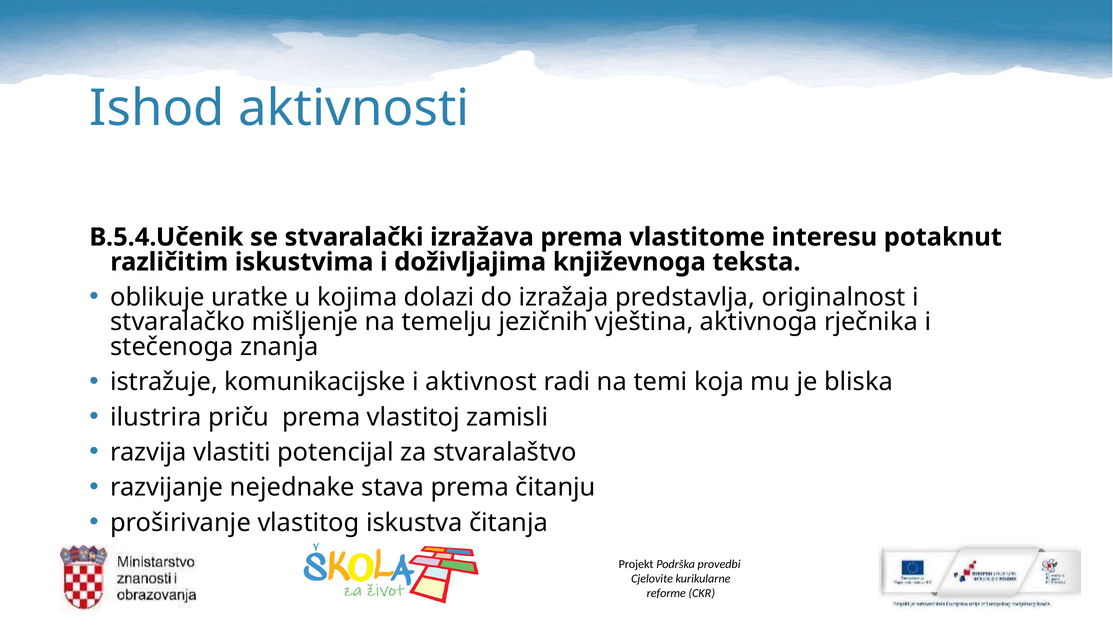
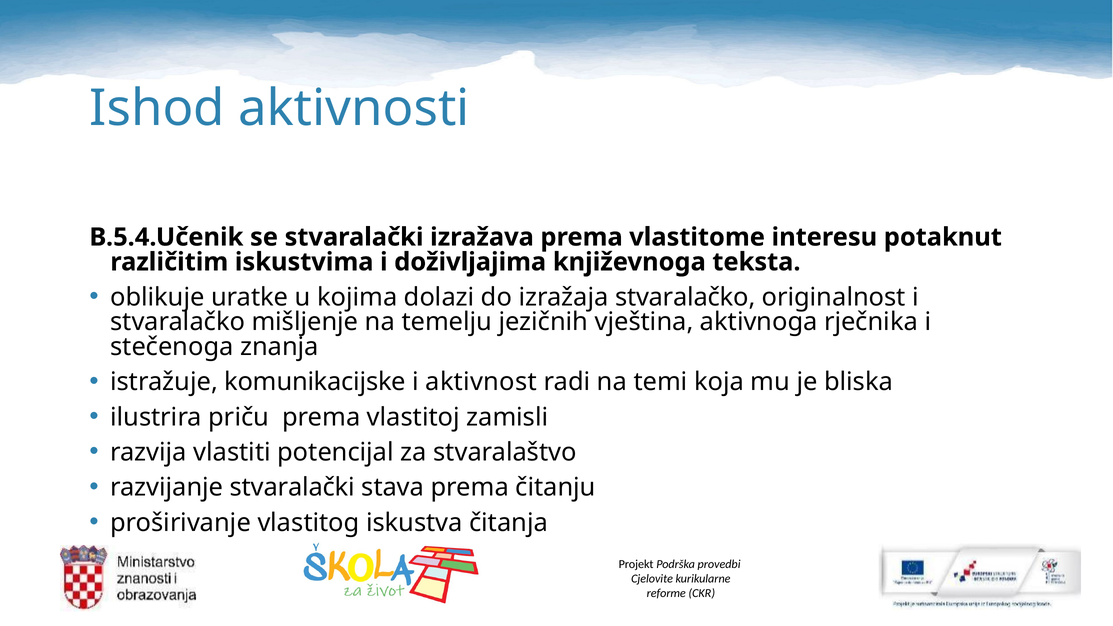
izražaja predstavlja: predstavlja -> stvaralačko (685, 297)
razvijanje nejednake: nejednake -> stvaralački (292, 488)
